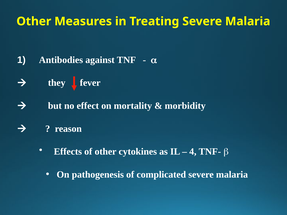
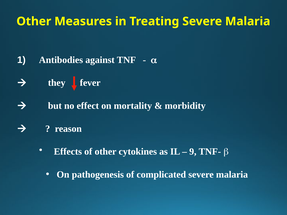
4: 4 -> 9 (193, 152)
